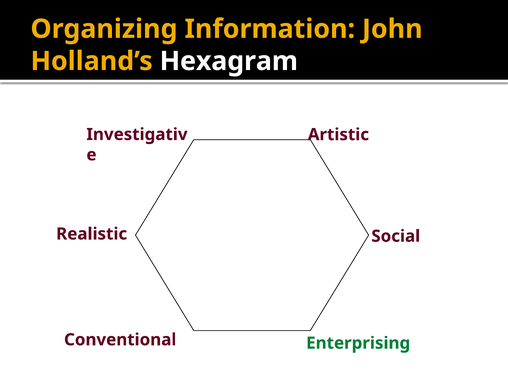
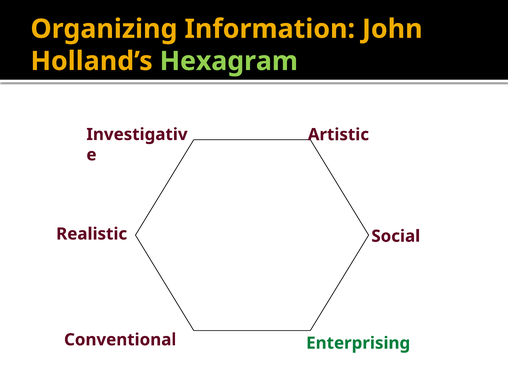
Hexagram colour: white -> light green (229, 61)
